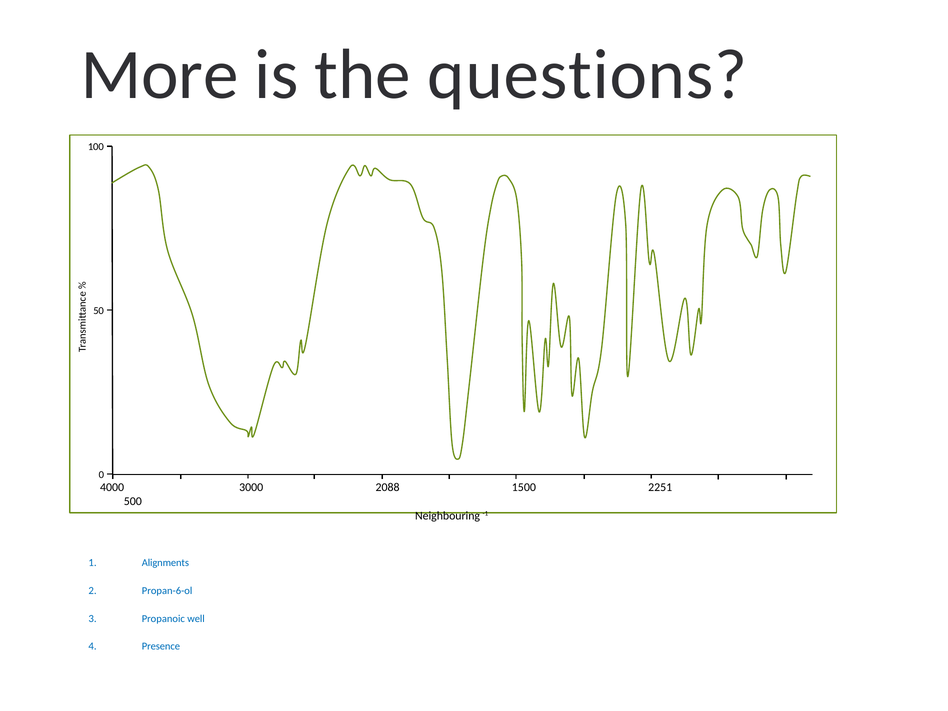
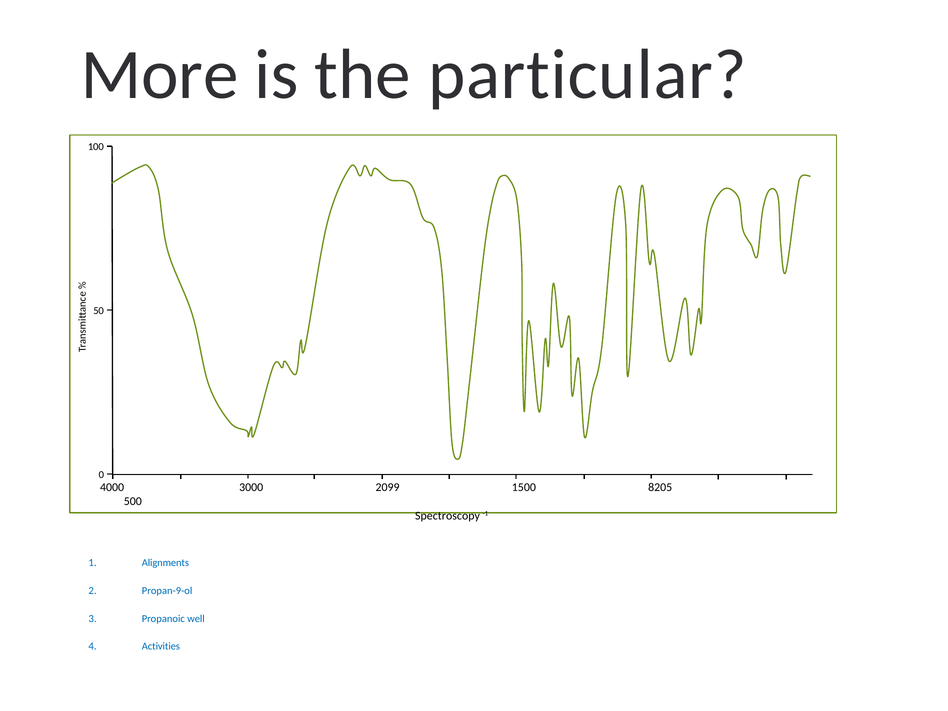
questions: questions -> particular (587, 75)
2088: 2088 -> 2099 (388, 487)
2251: 2251 -> 8205 (660, 487)
Neighbouring: Neighbouring -> Spectroscopy (448, 516)
Propan-6-ol: Propan-6-ol -> Propan-9-ol (167, 591)
Presence: Presence -> Activities (161, 646)
